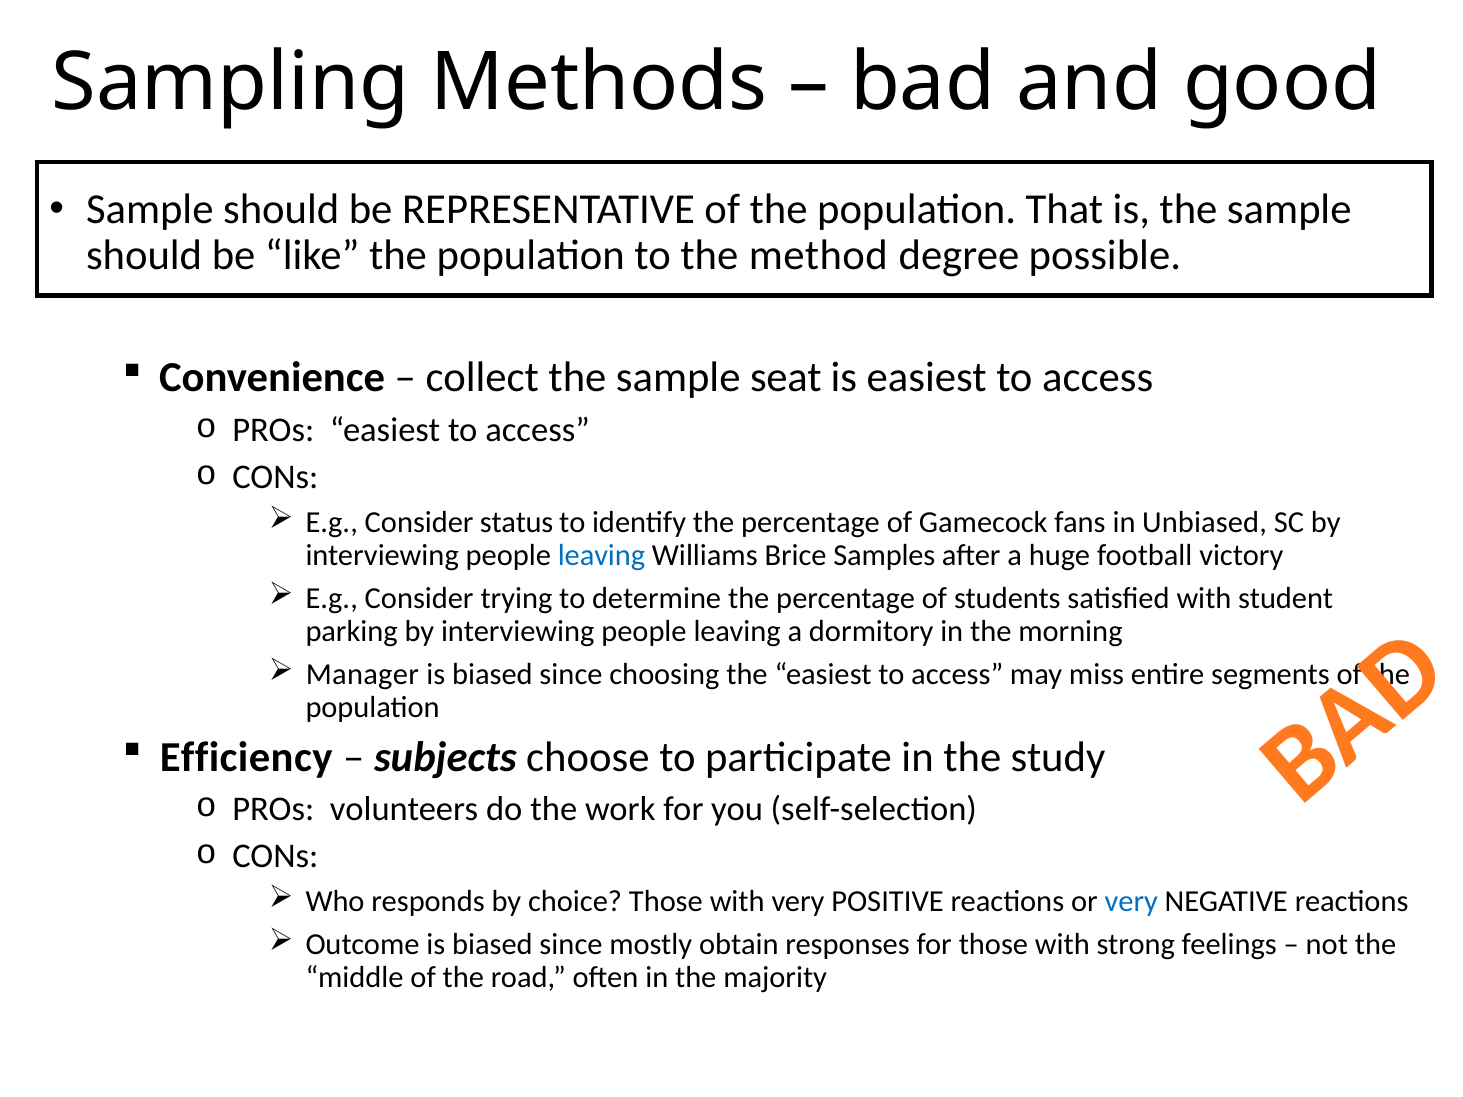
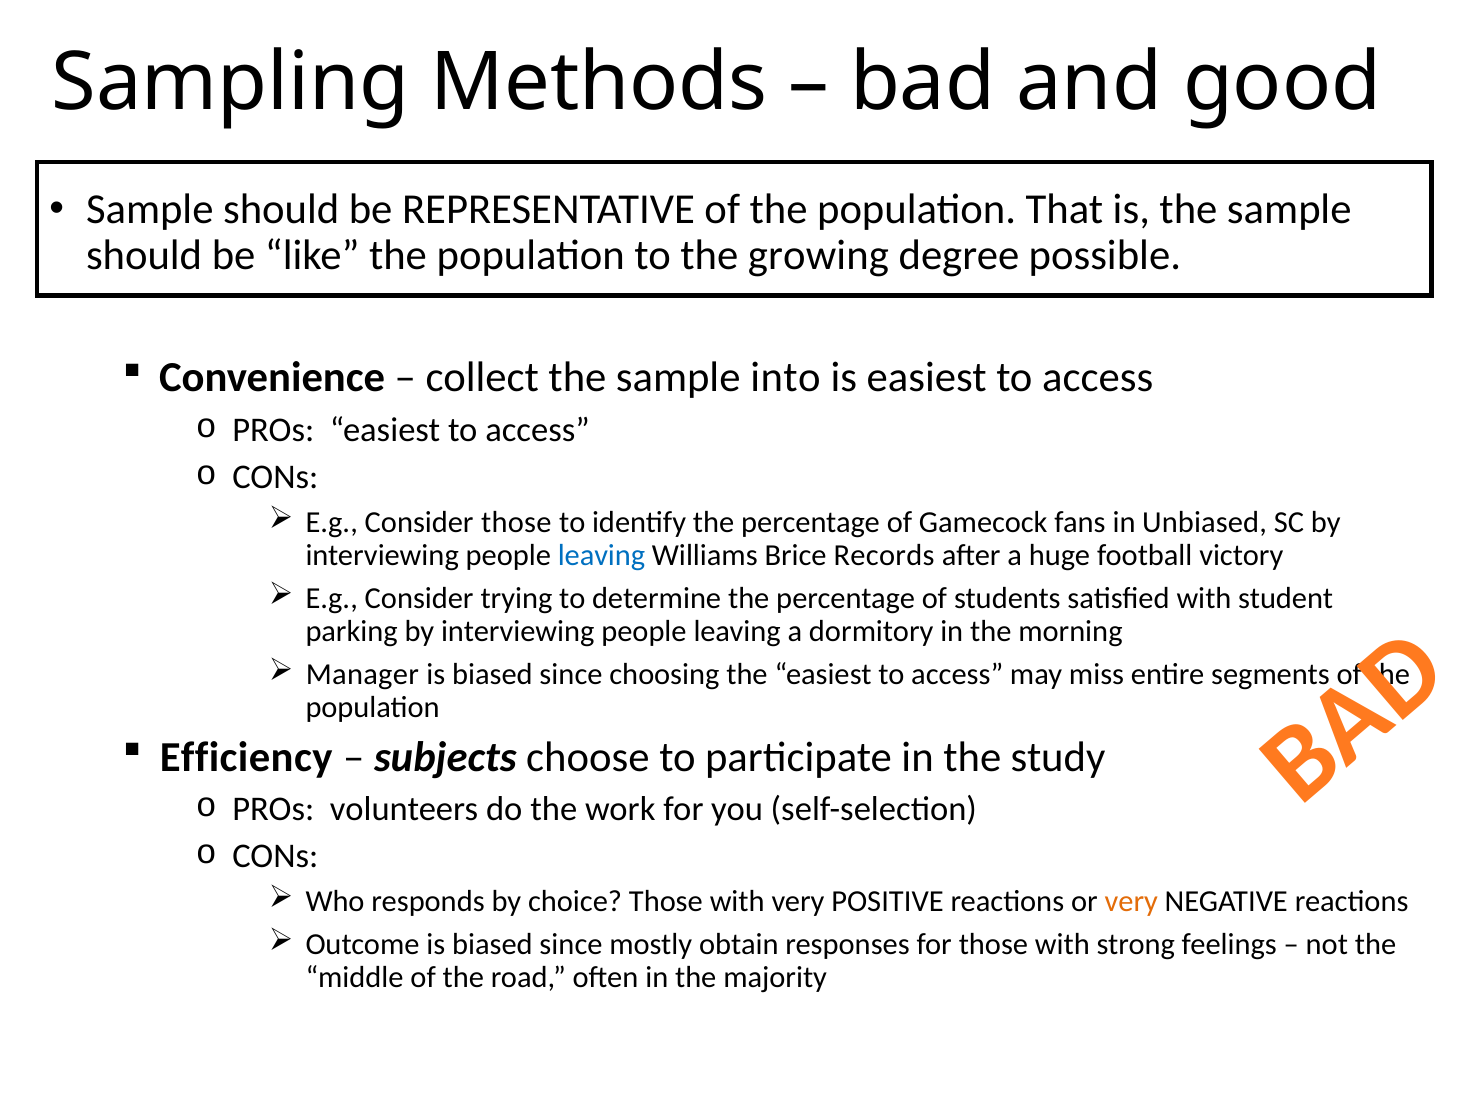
method: method -> growing (818, 255)
seat: seat -> into (785, 378)
Consider status: status -> those (516, 523)
Samples: Samples -> Records (884, 556)
very colour: blue -> orange (1131, 902)
